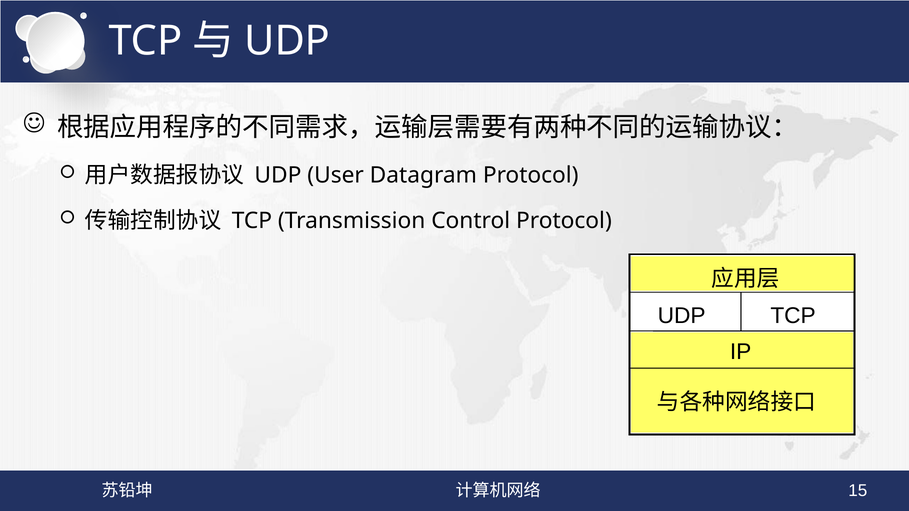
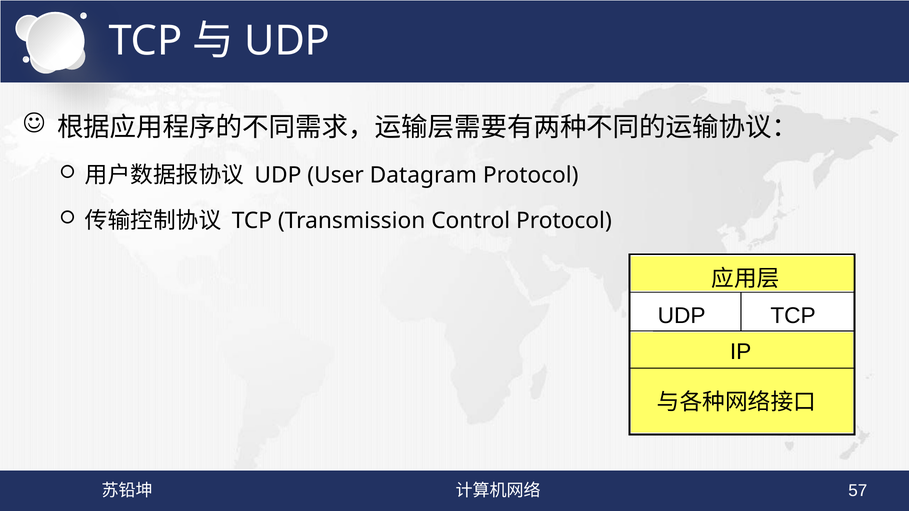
15: 15 -> 57 (858, 491)
